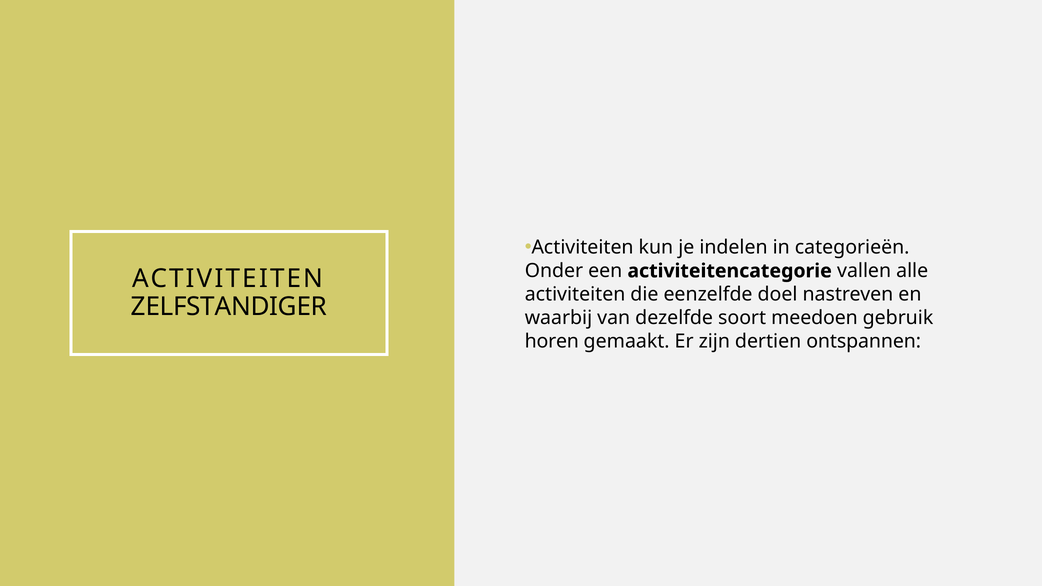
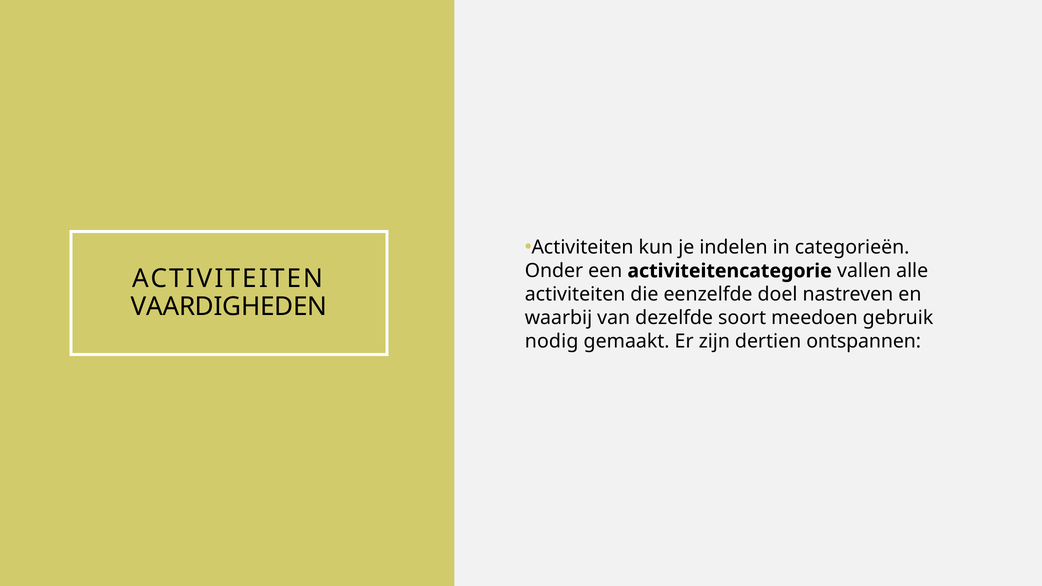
ZELFSTANDIGER: ZELFSTANDIGER -> VAARDIGHEDEN (229, 307)
horen: horen -> nodig (552, 341)
